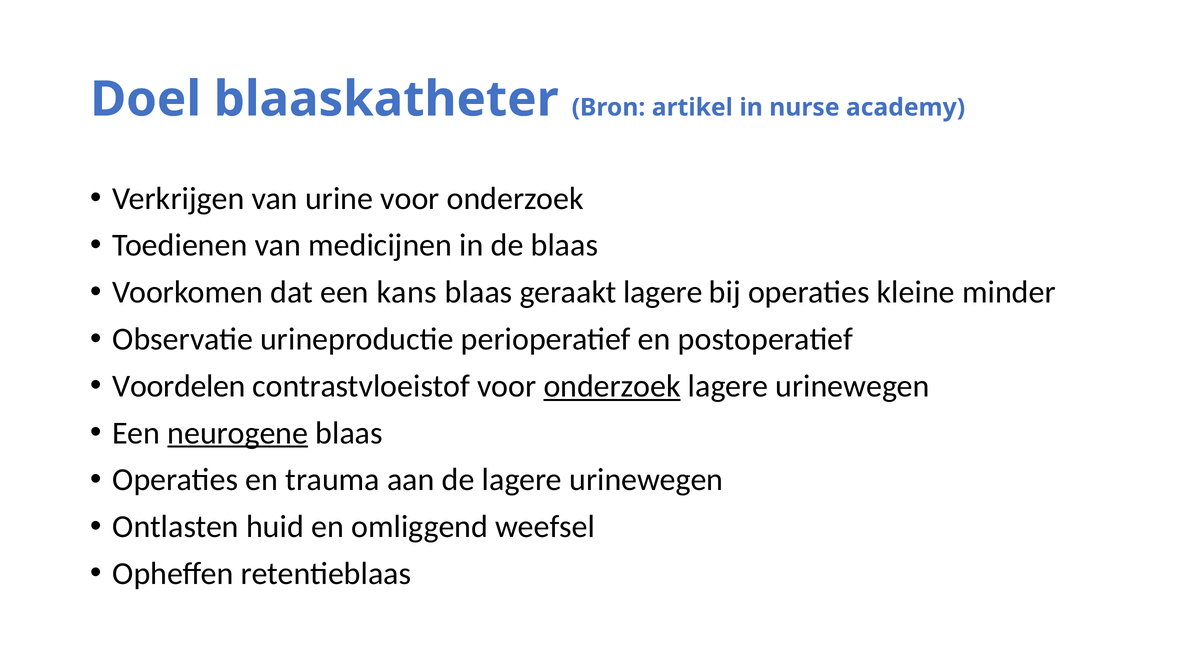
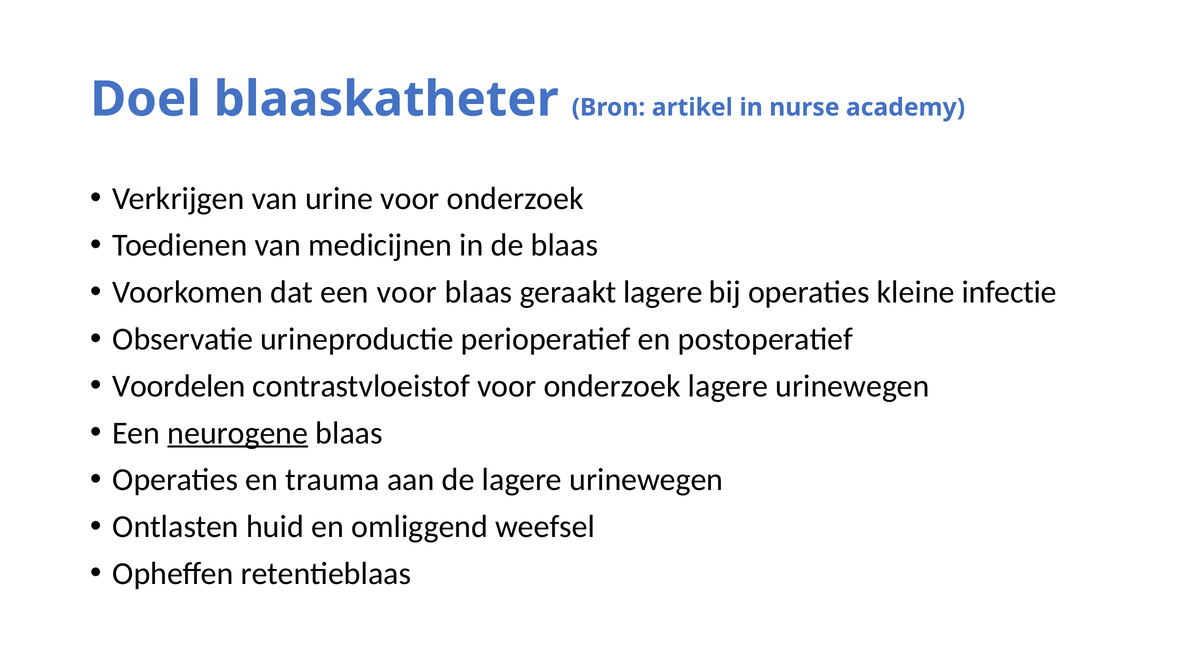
een kans: kans -> voor (407, 292)
minder: minder -> infectie (1009, 292)
onderzoek underline: present -> none (612, 386)
